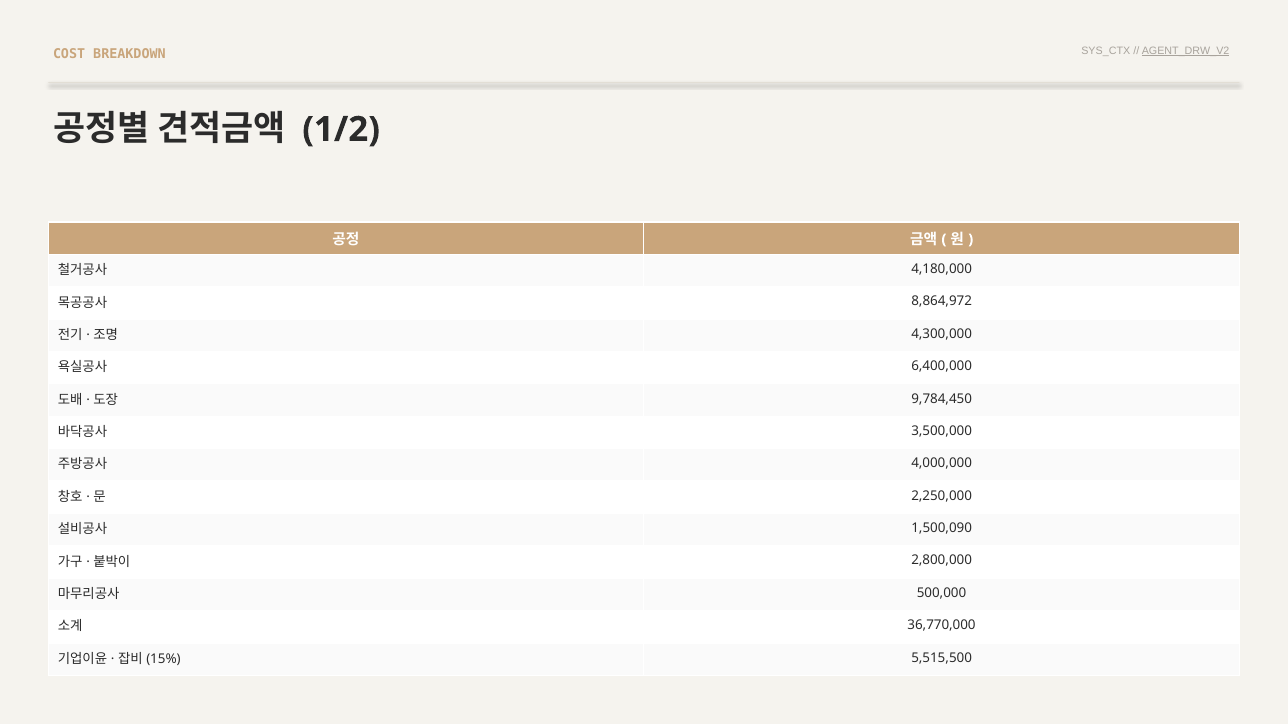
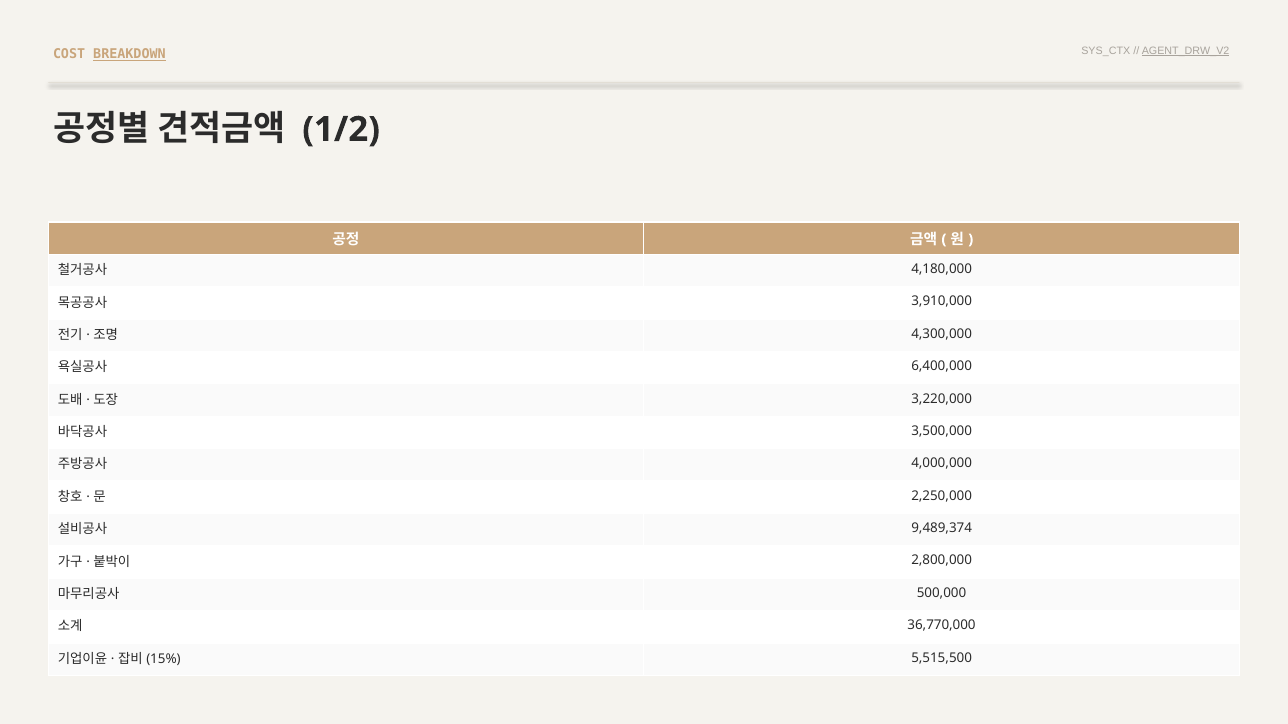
BREAKDOWN underline: none -> present (129, 54)
8,864,972: 8,864,972 -> 3,910,000 (942, 302)
9,784,450: 9,784,450 -> 3,220,000 (942, 399)
1,500,090: 1,500,090 -> 9,489,374 (942, 529)
